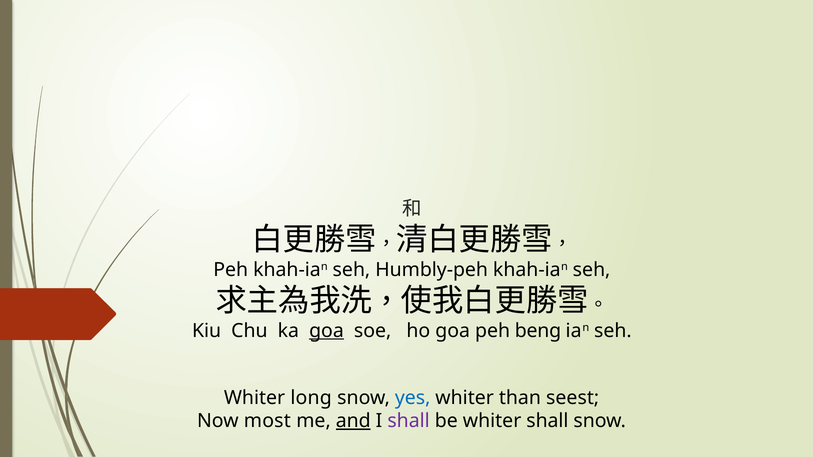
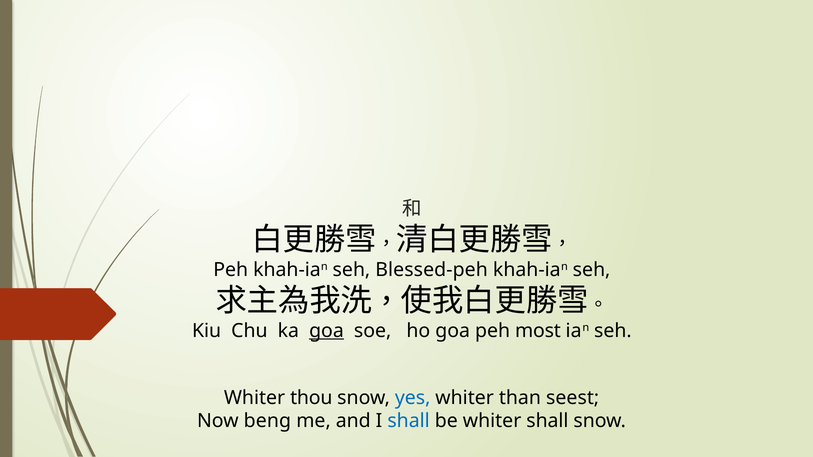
Humbly-peh: Humbly-peh -> Blessed-peh (432, 270)
beng: beng -> most (538, 331)
long: long -> thou (311, 398)
most: most -> beng (267, 421)
and underline: present -> none (353, 421)
shall colour: purple -> blue (409, 421)
